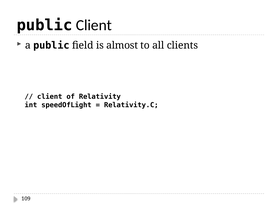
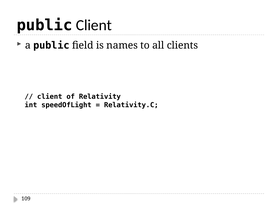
almost: almost -> names (122, 45)
